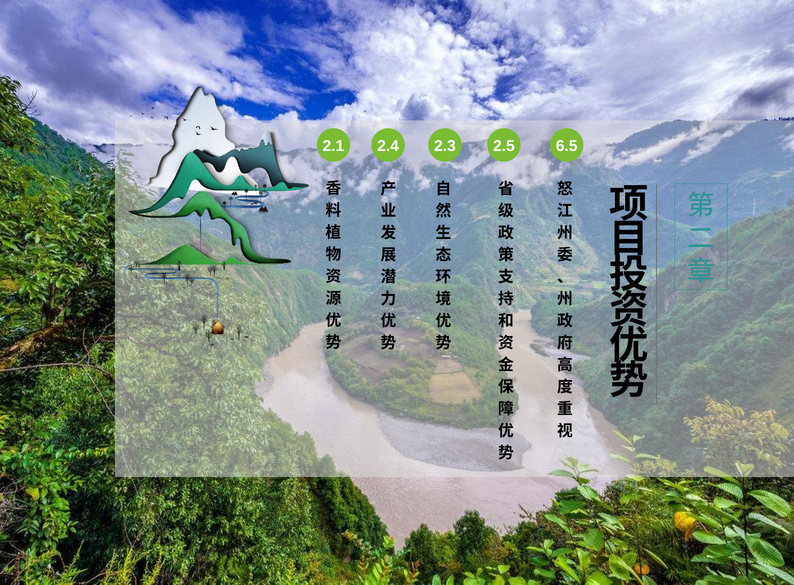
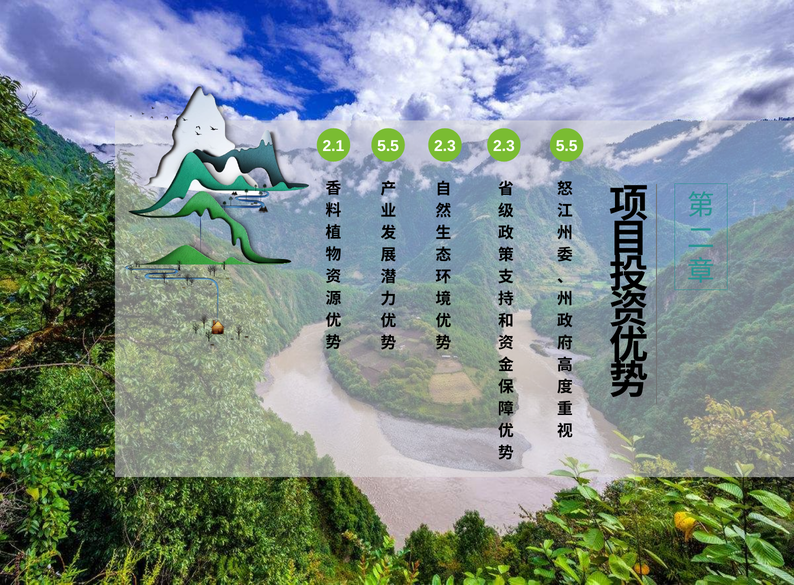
2.1 2.4: 2.4 -> 5.5 (388, 146)
2.3 2.5: 2.5 -> 2.3 (504, 146)
6.5: 6.5 -> 5.5 (567, 146)
